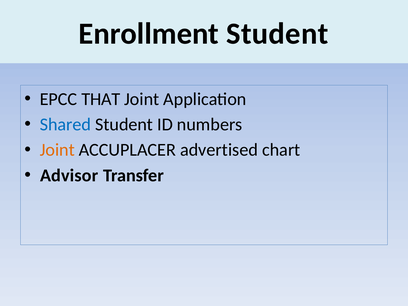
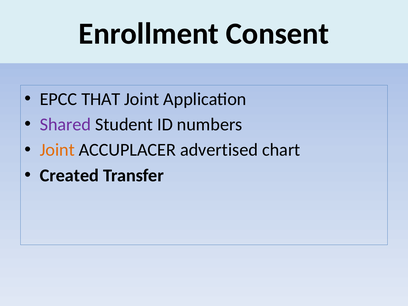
Enrollment Student: Student -> Consent (277, 34)
Shared colour: blue -> purple (65, 125)
Advisor: Advisor -> Created (69, 175)
